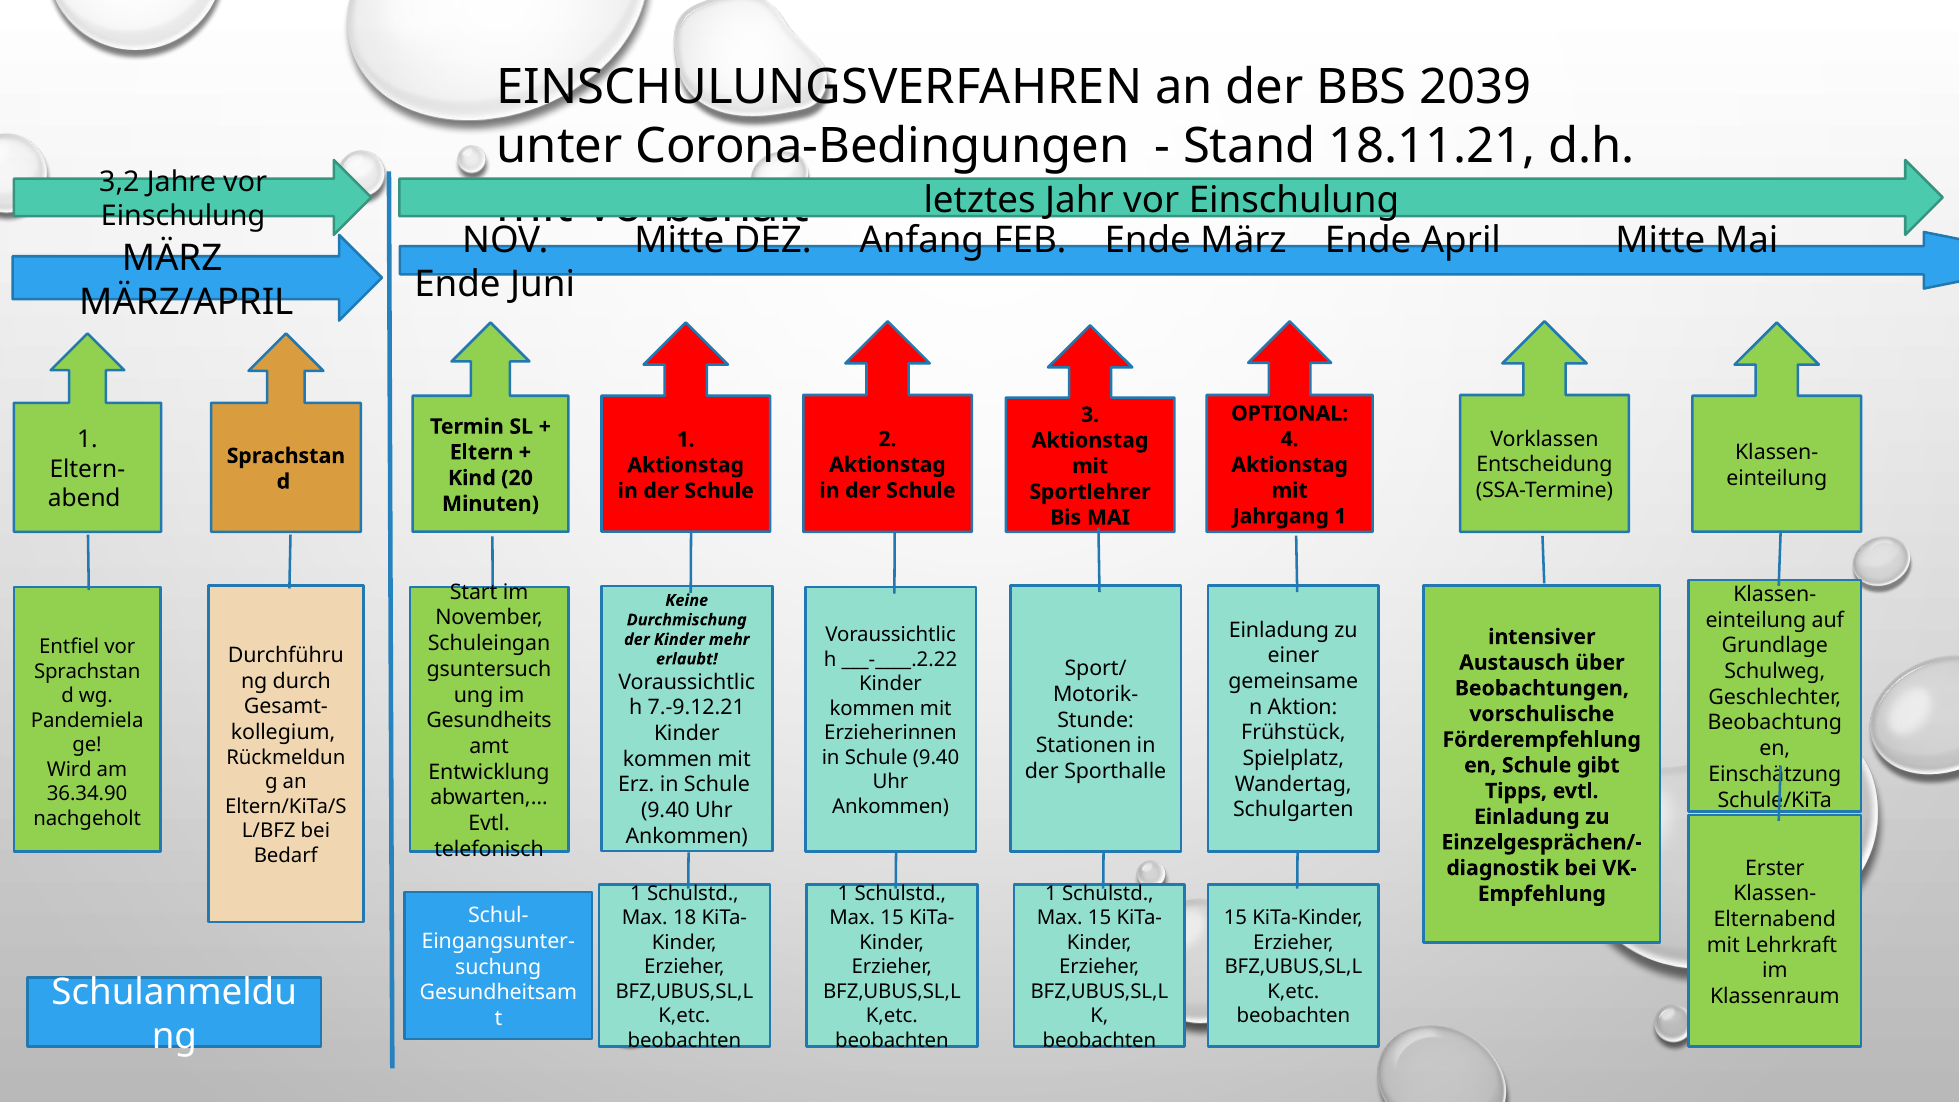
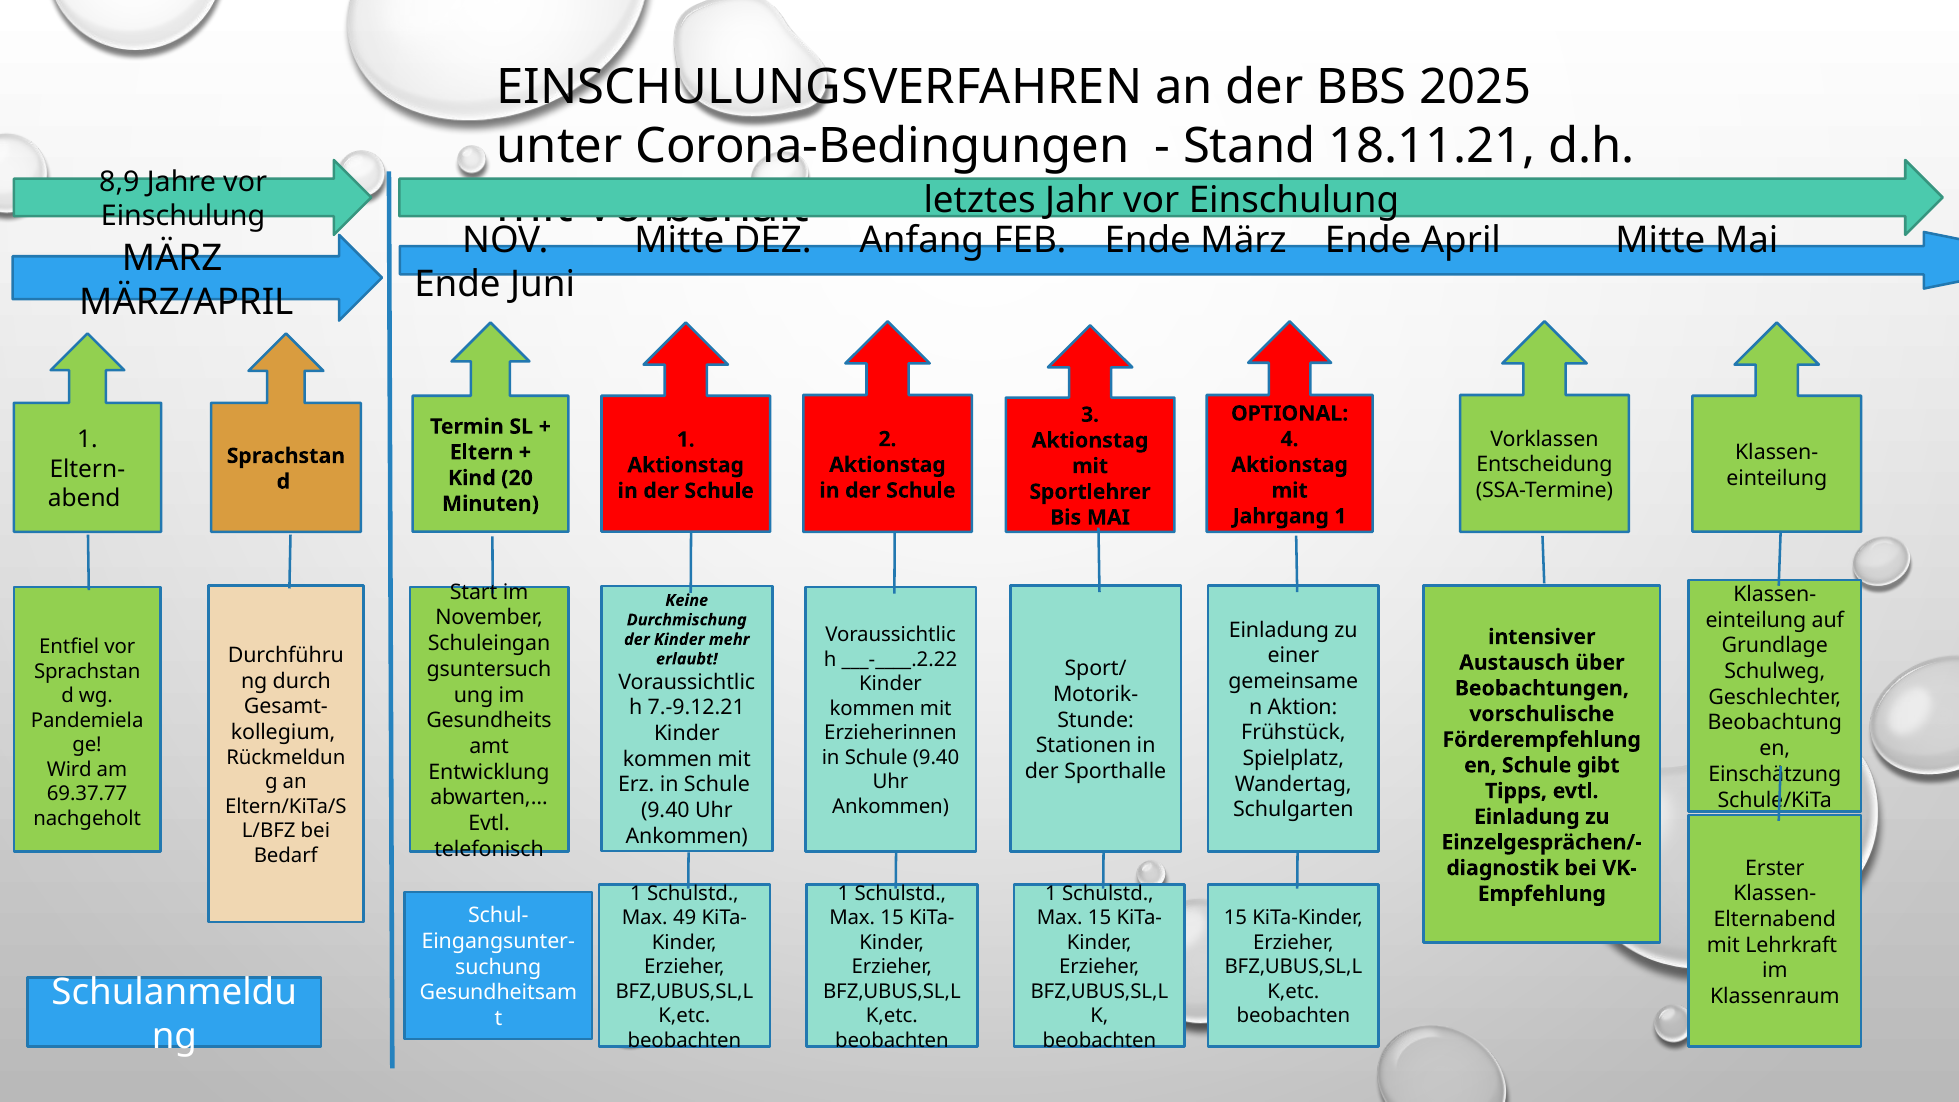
2039: 2039 -> 2025 (1476, 88)
3,2: 3,2 -> 8,9 (119, 182)
36.34.90: 36.34.90 -> 69.37.77 (87, 794)
18: 18 -> 49 (685, 918)
